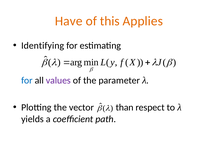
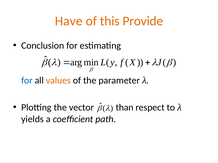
Applies: Applies -> Provide (143, 21)
Identifying: Identifying -> Conclusion (43, 46)
values colour: purple -> orange (58, 81)
